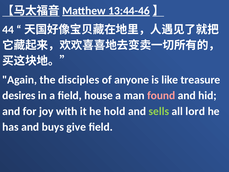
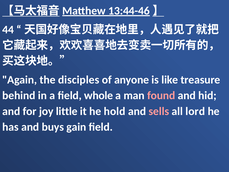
desires: desires -> behind (19, 95)
house: house -> whole (99, 95)
with: with -> little (67, 111)
sells colour: light green -> pink (159, 111)
give: give -> gain (76, 127)
